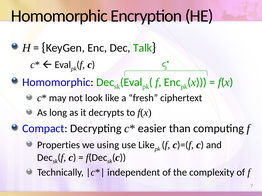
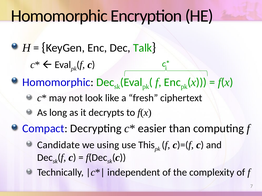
Properties: Properties -> Candidate (58, 145)
use Like: Like -> This (147, 145)
